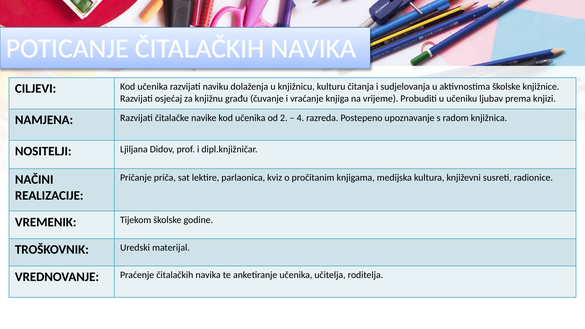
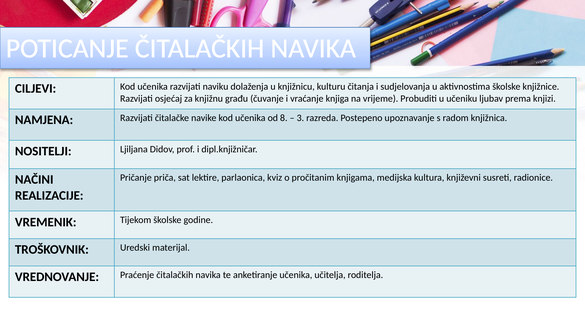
2: 2 -> 8 (284, 118)
4: 4 -> 3 (300, 118)
